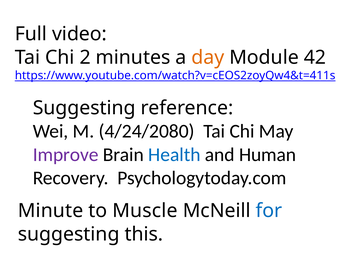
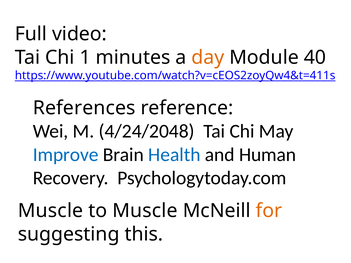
2: 2 -> 1 (85, 57)
42: 42 -> 40 (315, 57)
Suggesting: Suggesting -> References (84, 108)
4/24/2080: 4/24/2080 -> 4/24/2048 (147, 131)
Improve colour: purple -> blue (66, 155)
Minute: Minute -> Muscle (51, 211)
for colour: blue -> orange (269, 211)
